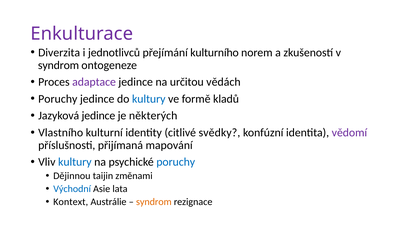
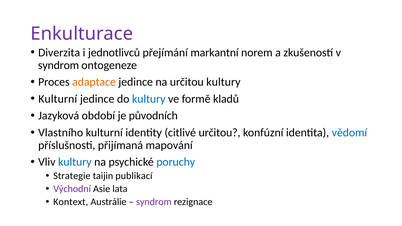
kulturního: kulturního -> markantní (215, 53)
adaptace colour: purple -> orange (94, 82)
určitou vědách: vědách -> kultury (223, 82)
Poruchy: Poruchy -> Kulturní (58, 99)
Jazyková jedince: jedince -> období (98, 116)
některých: některých -> původních (153, 116)
citlivé svědky: svědky -> určitou (220, 133)
vědomí colour: purple -> blue (349, 133)
Dějinnou: Dějinnou -> Strategie (72, 176)
změnami: změnami -> publikací (134, 176)
Východní colour: blue -> purple (72, 189)
syndrom colour: orange -> purple (154, 202)
